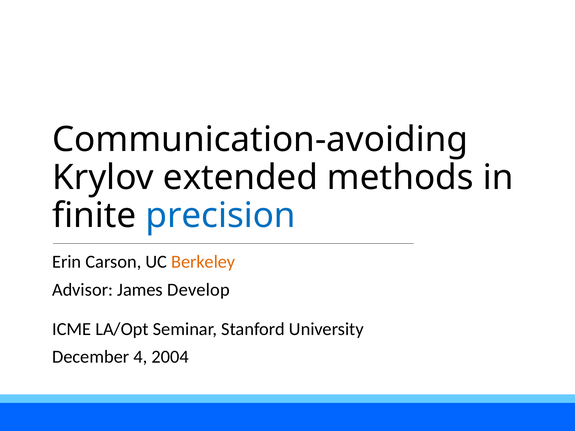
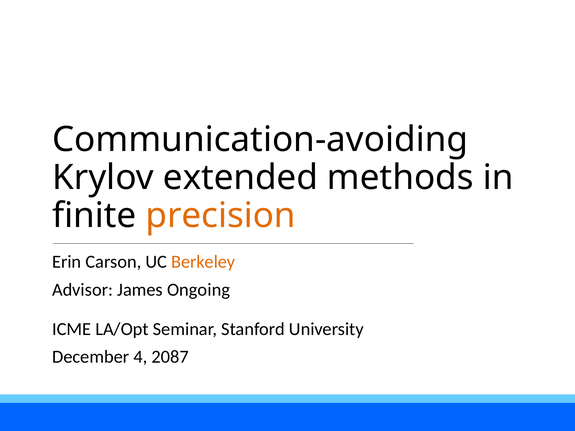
precision colour: blue -> orange (221, 216)
Develop: Develop -> Ongoing (199, 290)
2004: 2004 -> 2087 (170, 357)
